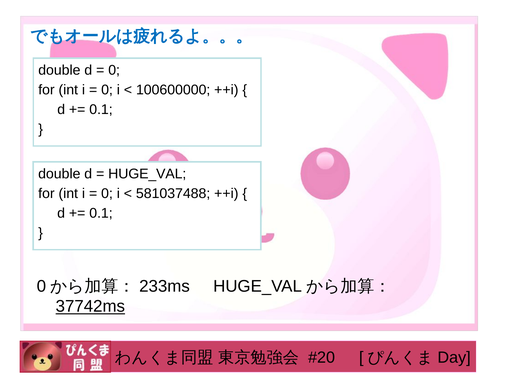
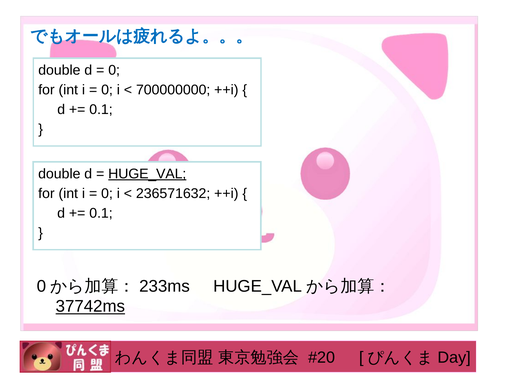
100600000: 100600000 -> 700000000 (173, 90)
HUGE_VAL underline: none -> present (147, 174)
581037488: 581037488 -> 236571632 (173, 194)
